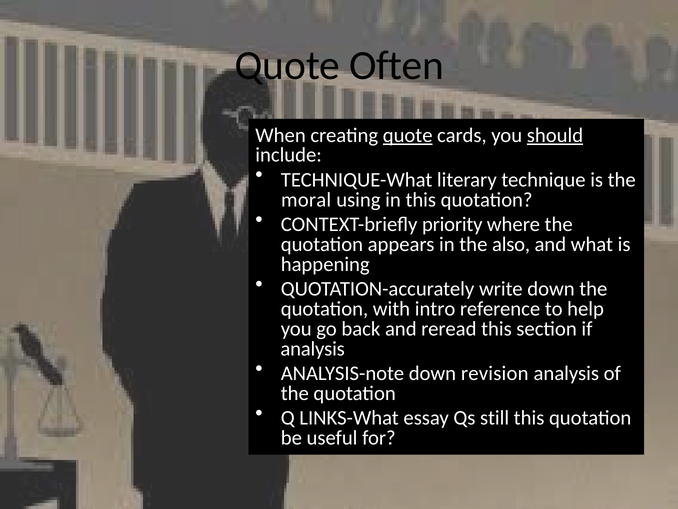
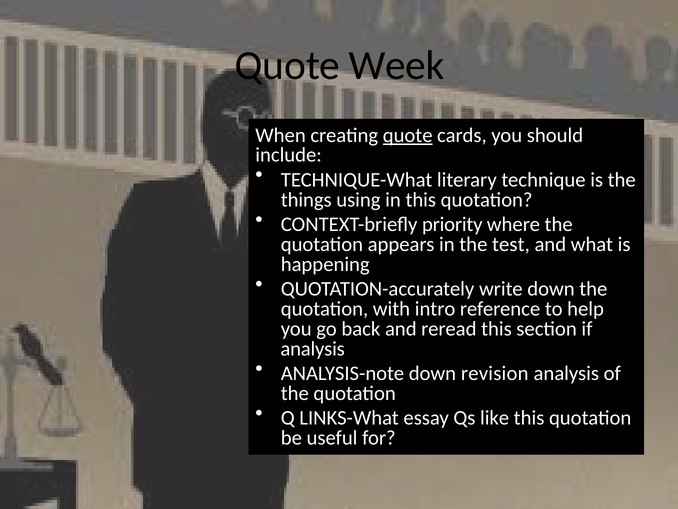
Often: Often -> Week (397, 66)
should underline: present -> none (555, 135)
moral: moral -> things (306, 200)
also: also -> test (511, 244)
still: still -> like (495, 418)
